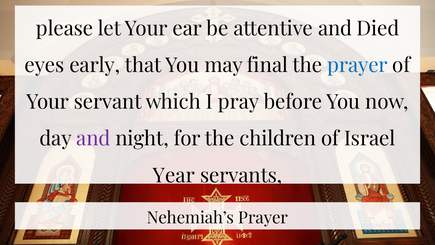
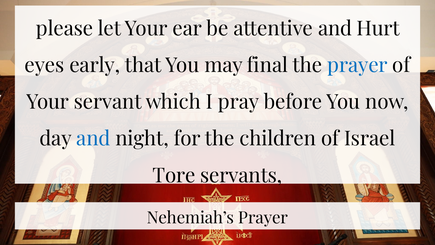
Died: Died -> Hurt (378, 29)
and colour: purple -> blue (93, 139)
Year: Year -> Tore (174, 175)
